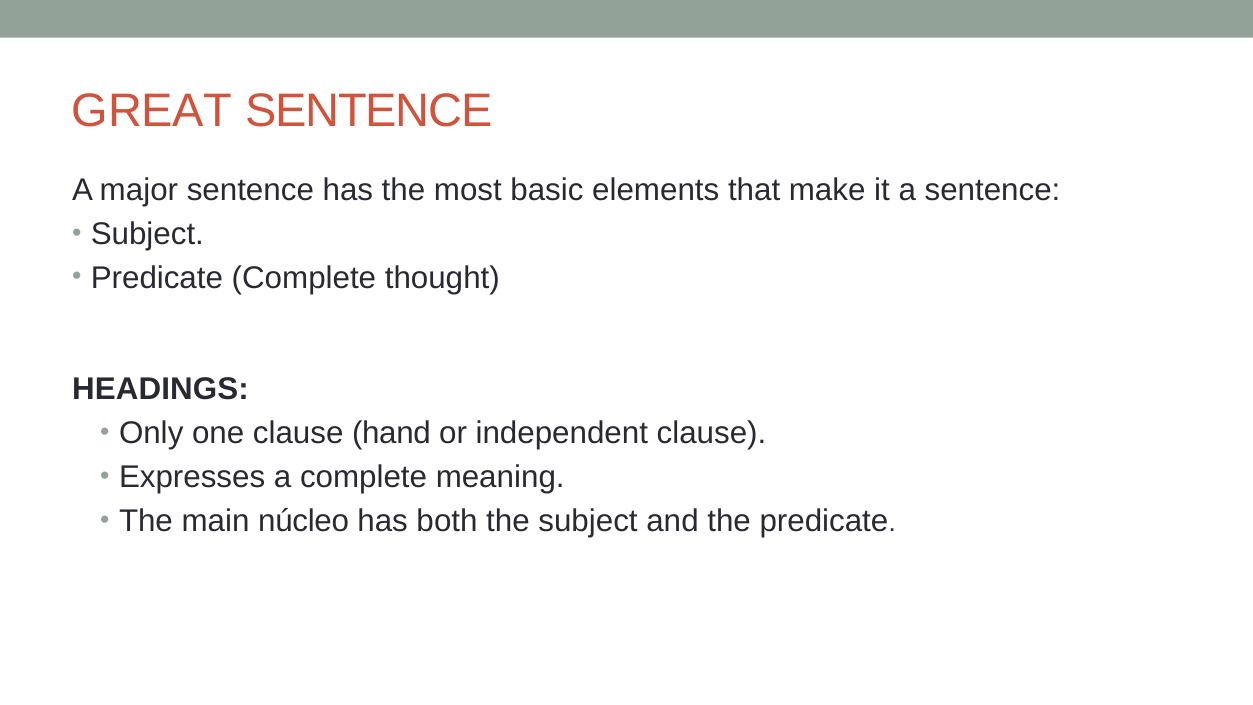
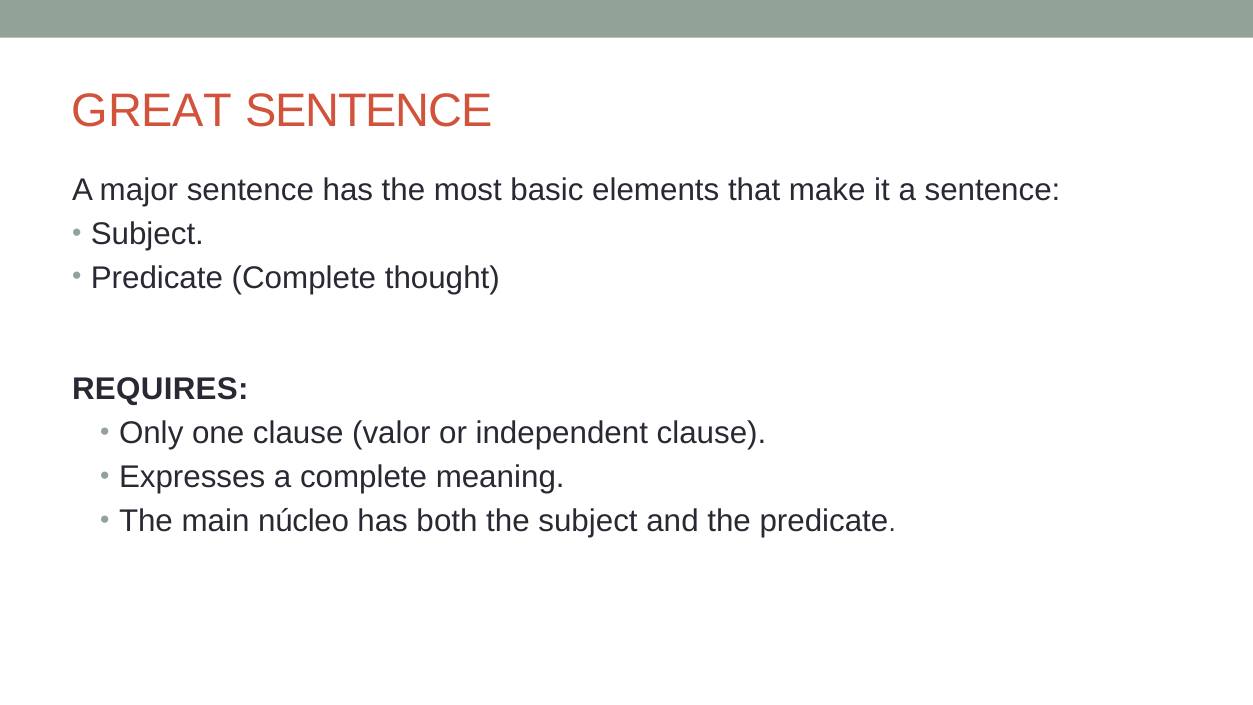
HEADINGS: HEADINGS -> REQUIRES (160, 389)
hand: hand -> valor (391, 433)
